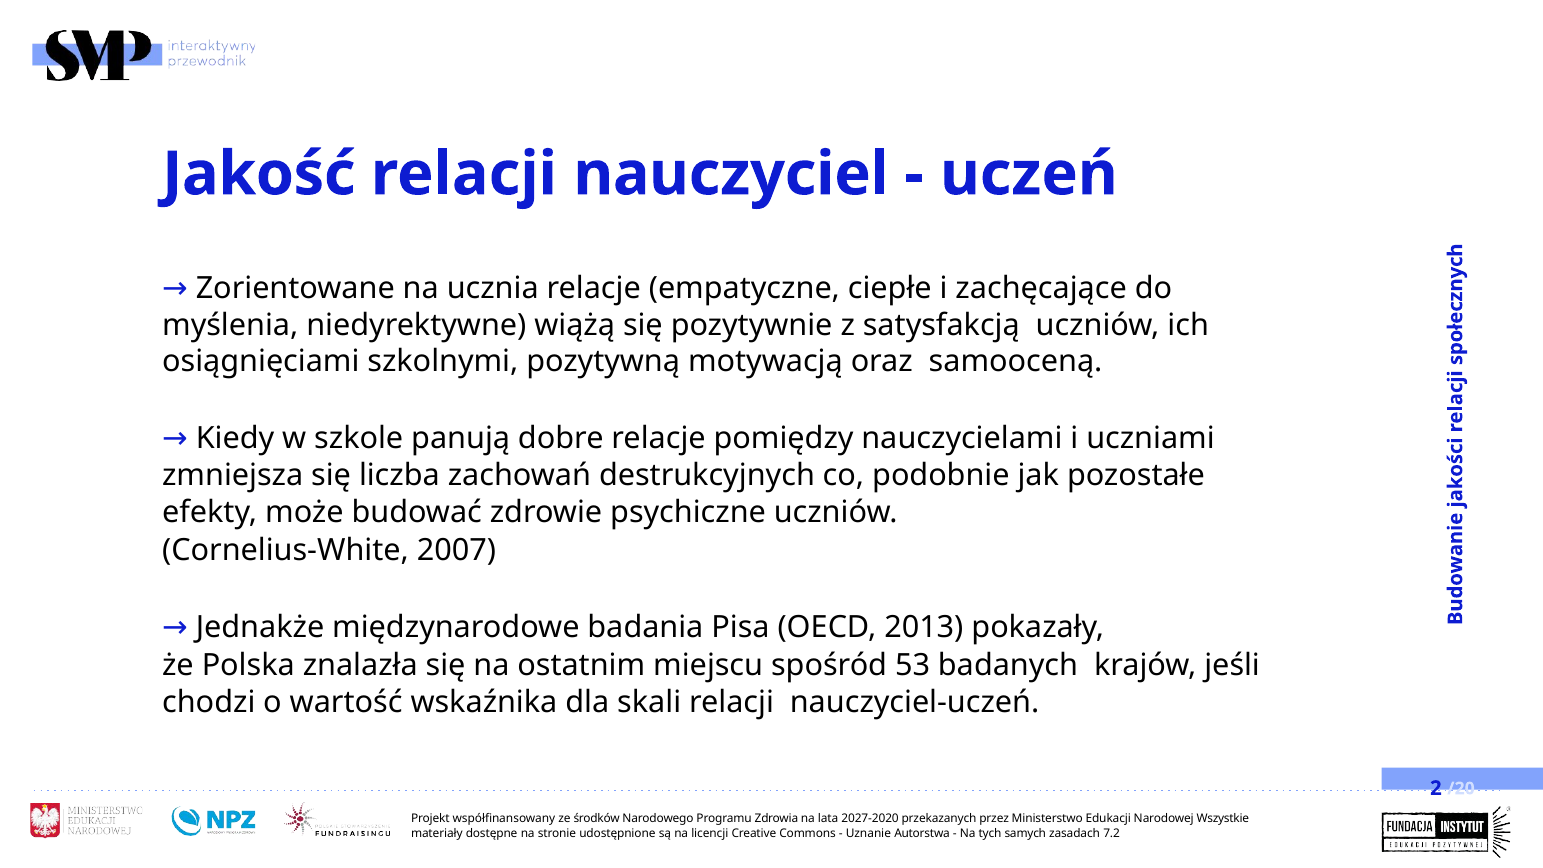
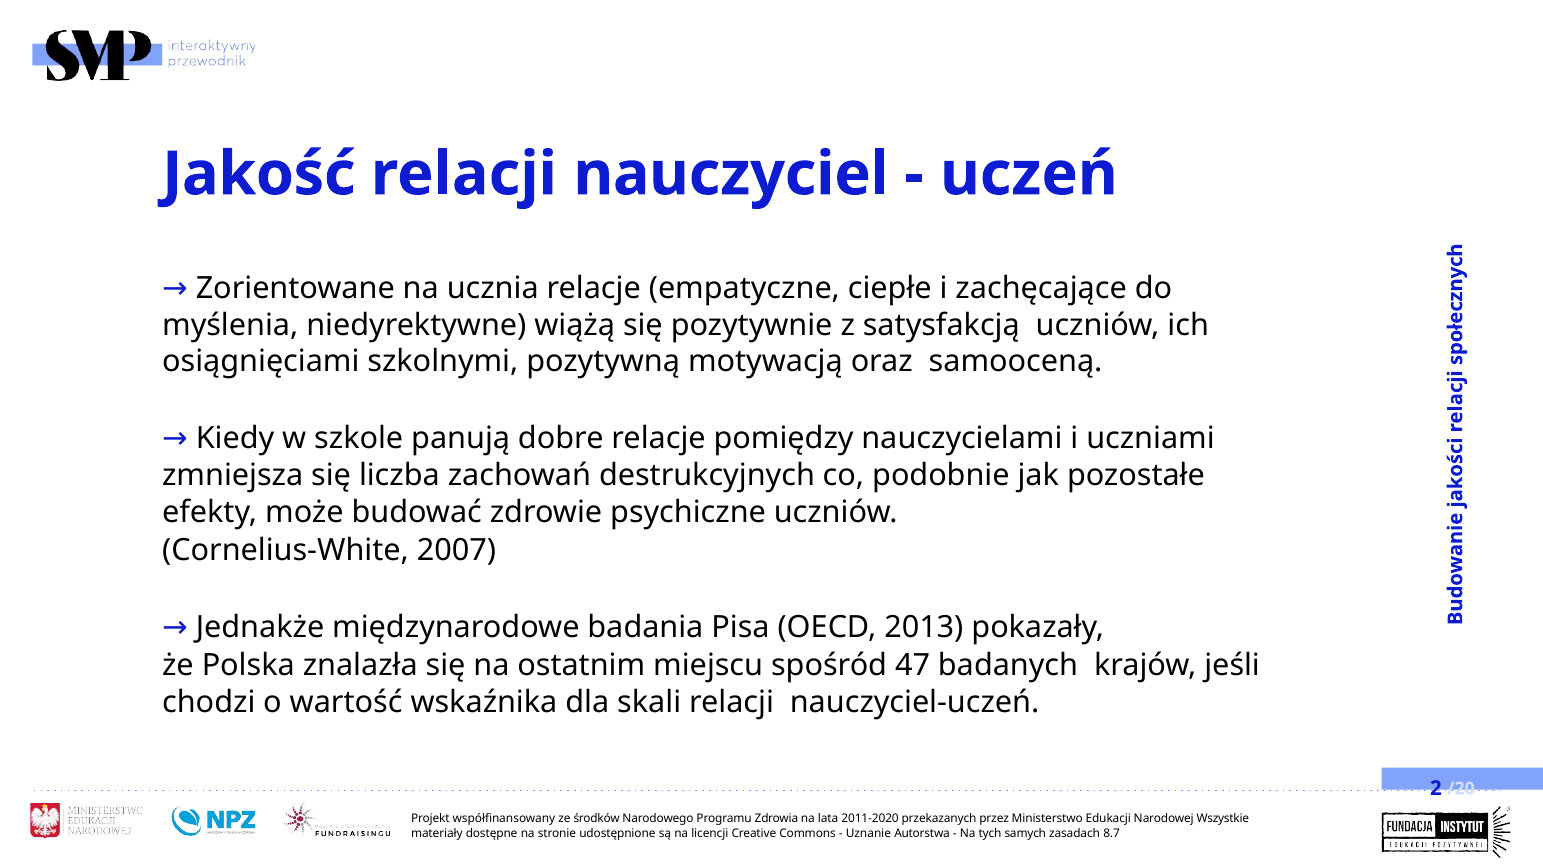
53: 53 -> 47 (913, 666)
2027-2020: 2027-2020 -> 2011-2020 (870, 819)
7.2: 7.2 -> 8.7 (1112, 834)
